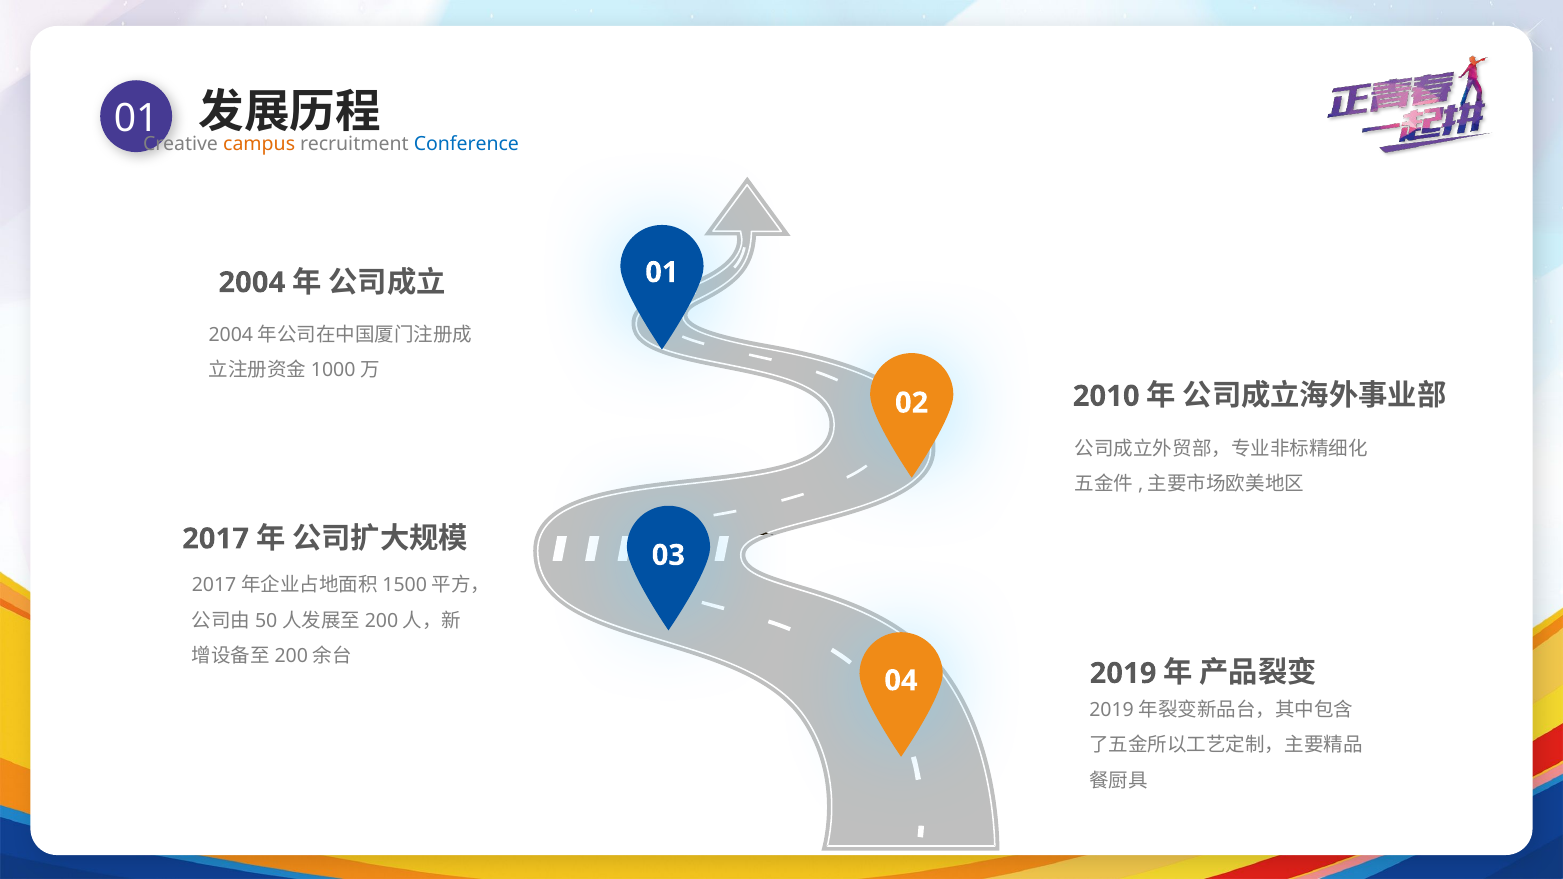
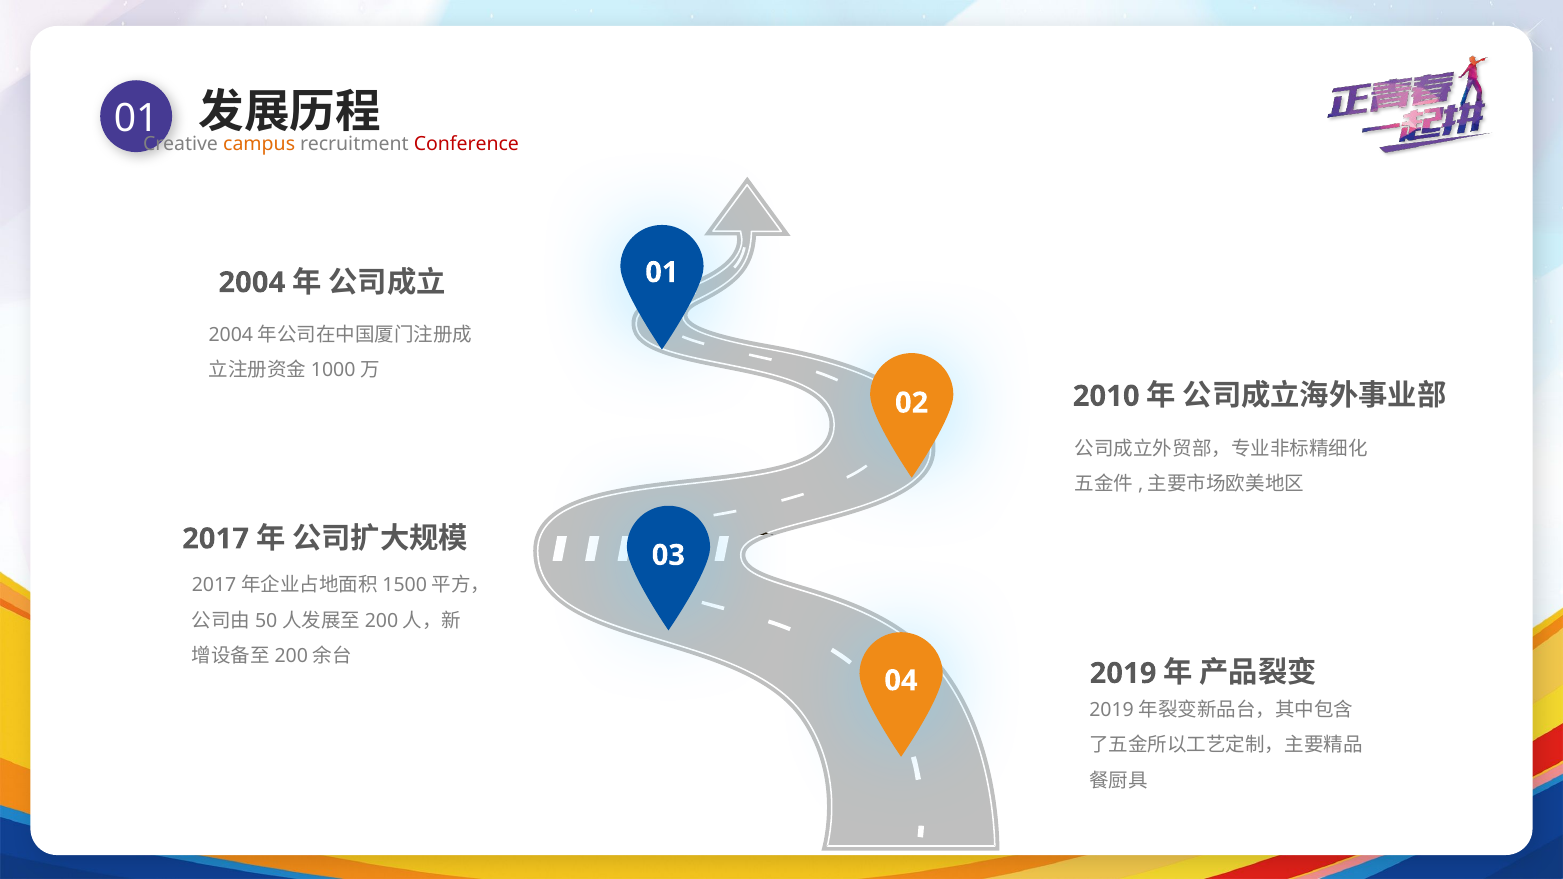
Conference colour: blue -> red (466, 144)
